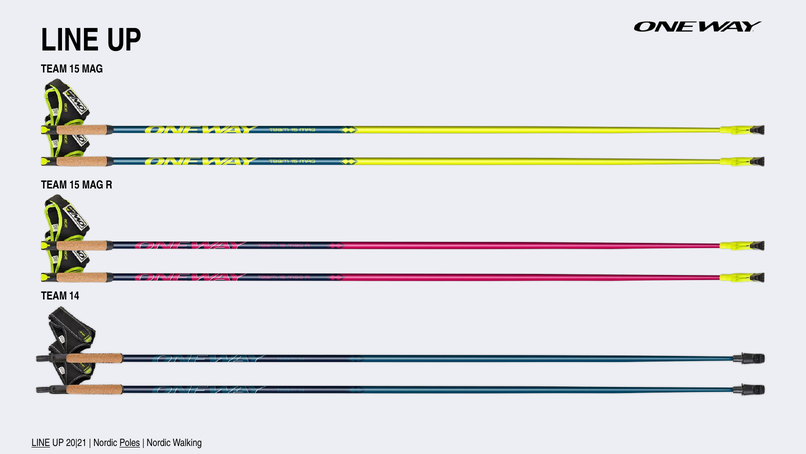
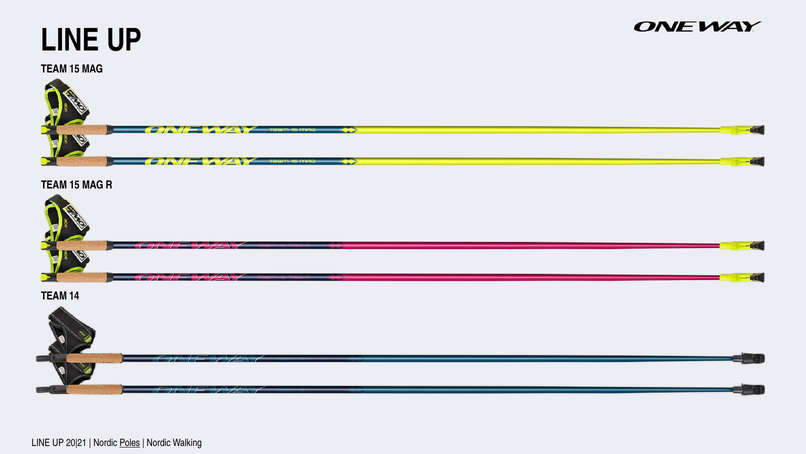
LINE underline: present -> none (41, 442)
